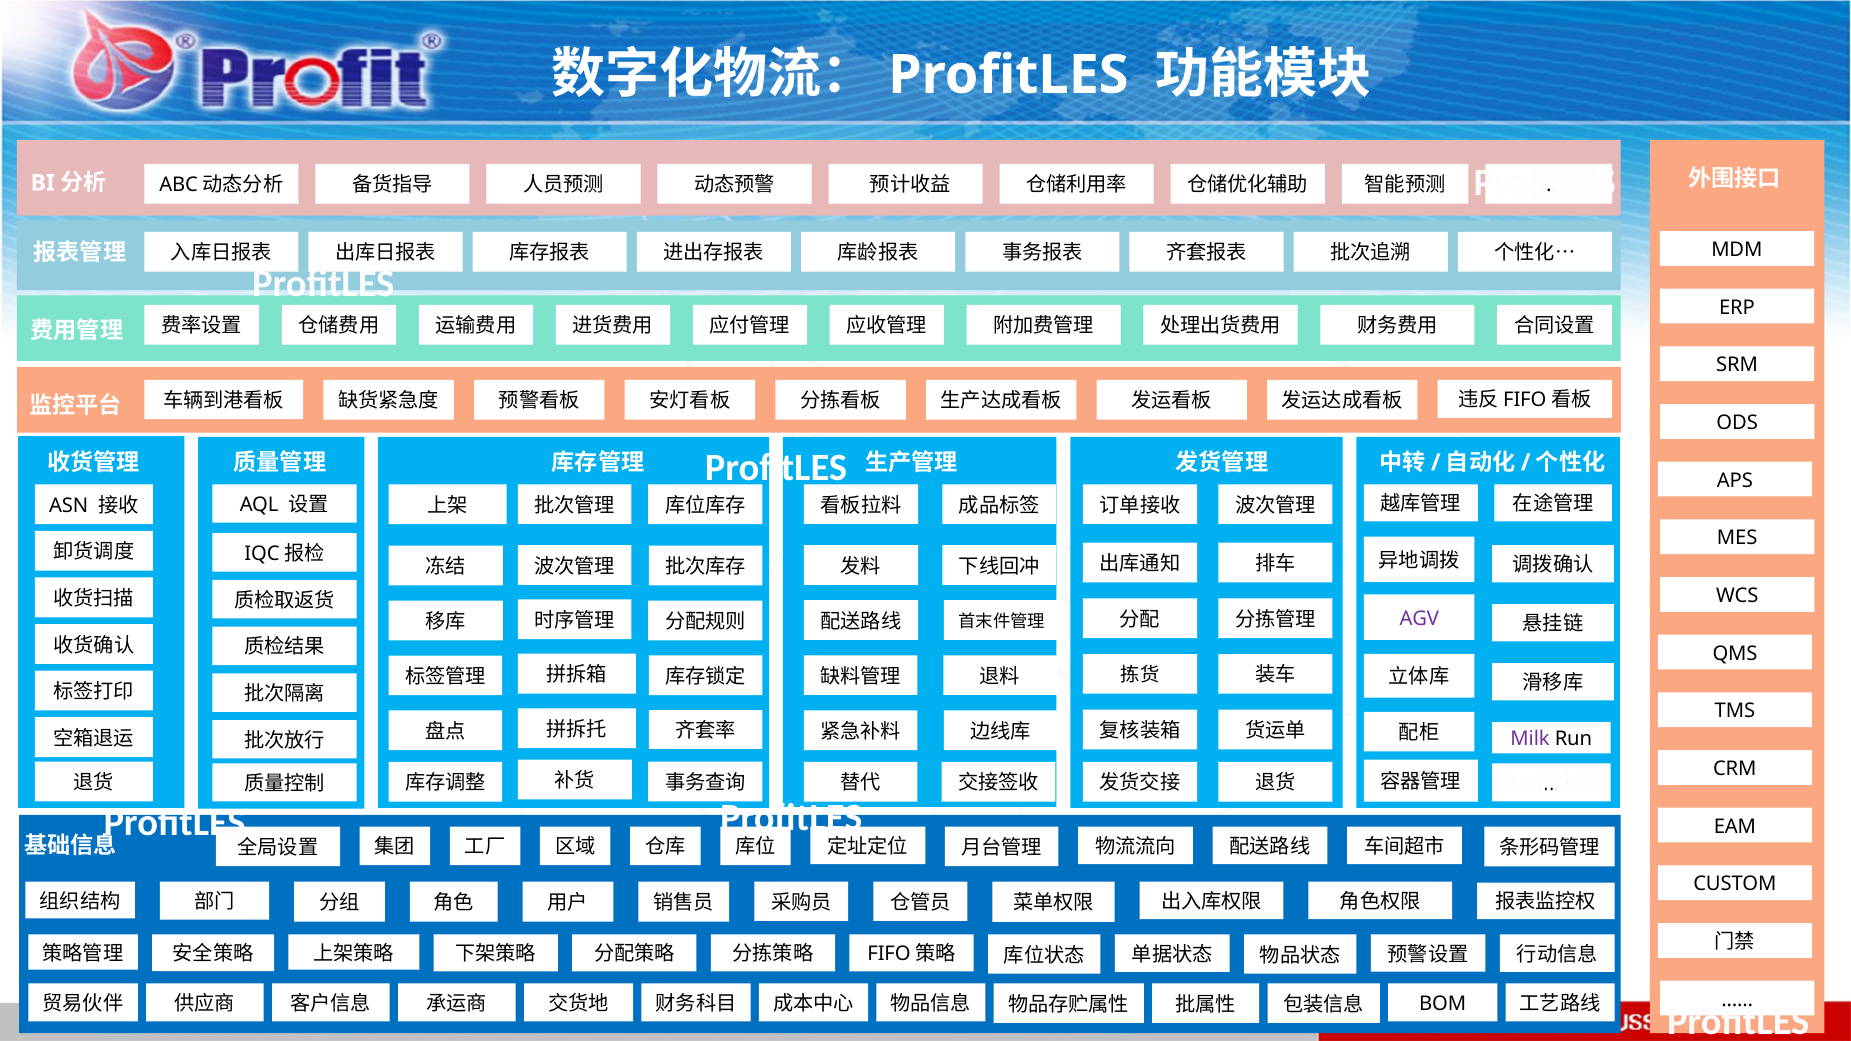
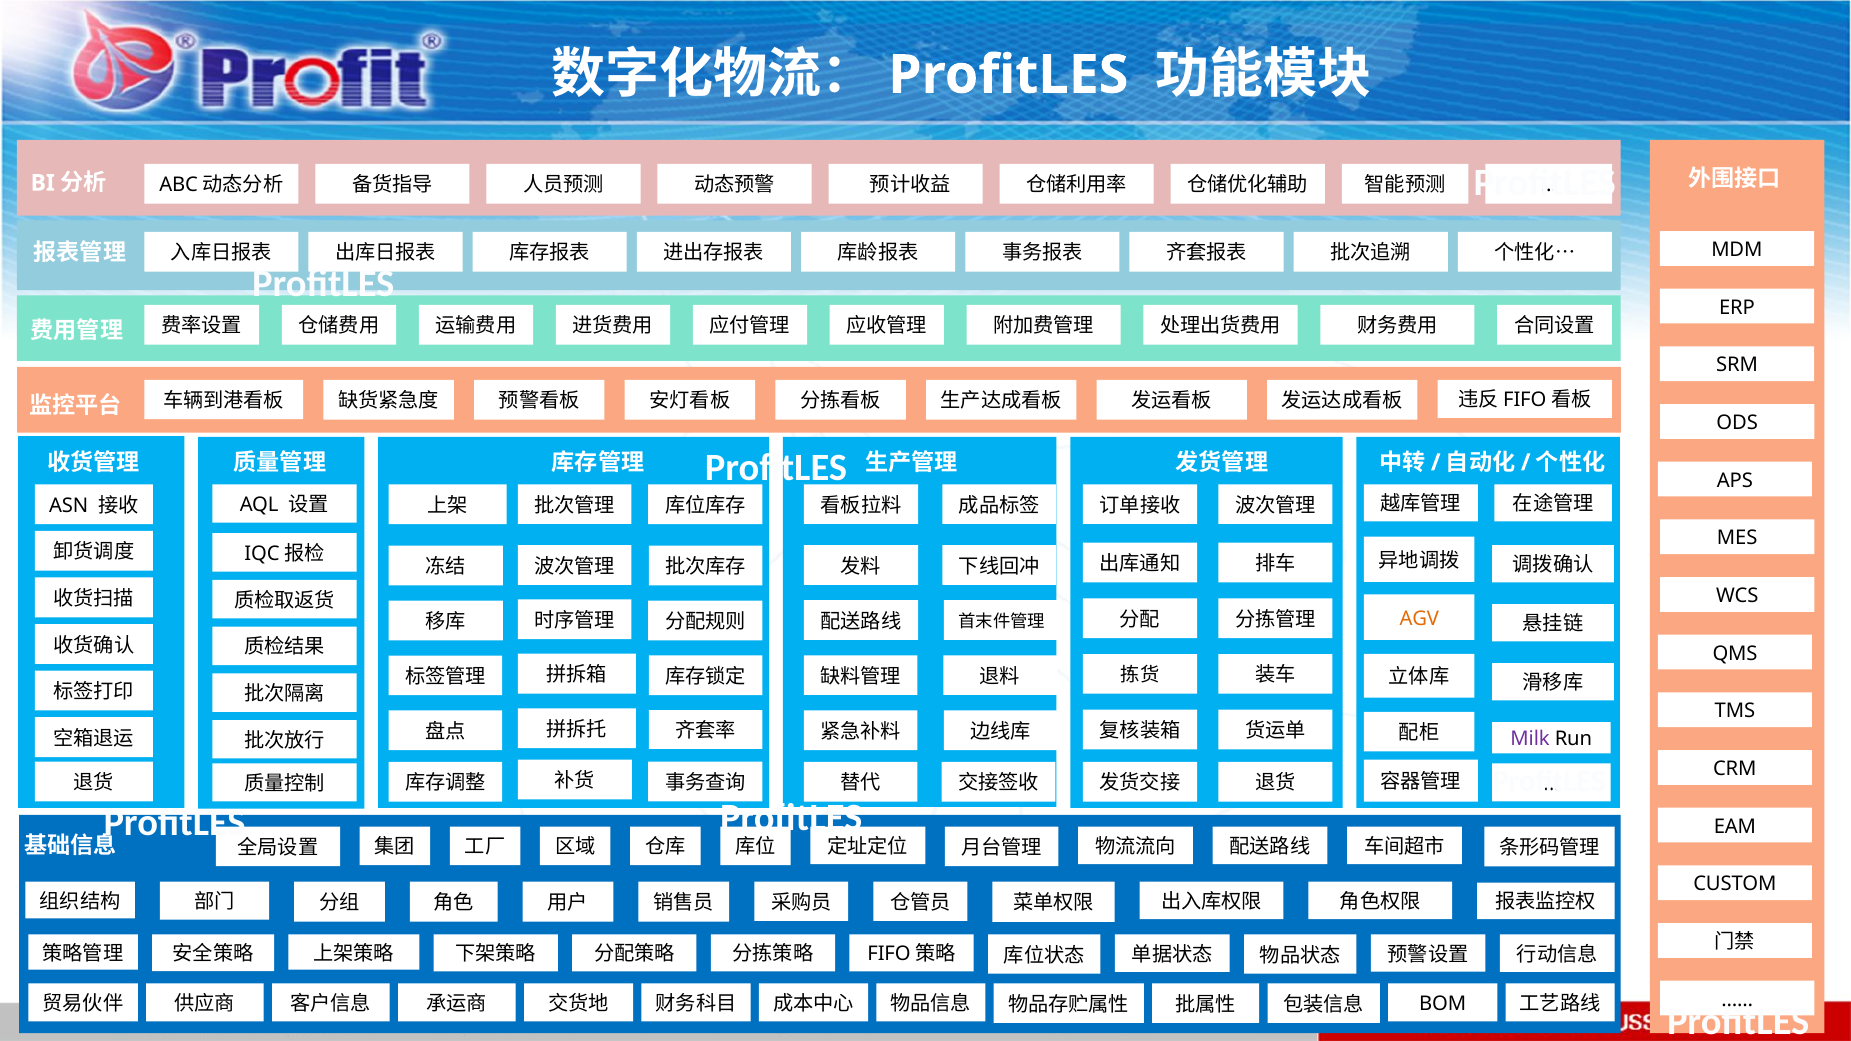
AGV colour: purple -> orange (1419, 619)
